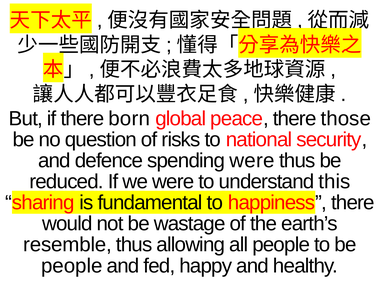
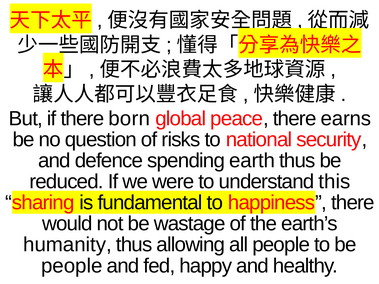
those: those -> earns (346, 119)
spending were: were -> earth (252, 161)
resemble: resemble -> humanity (67, 245)
